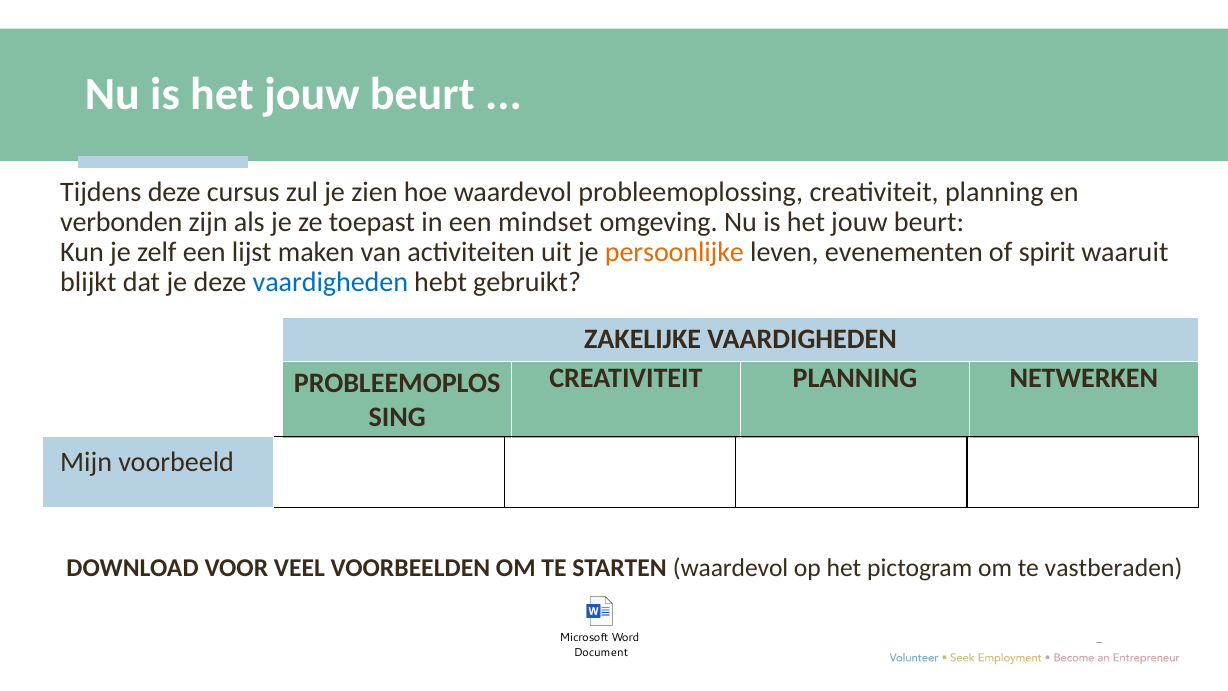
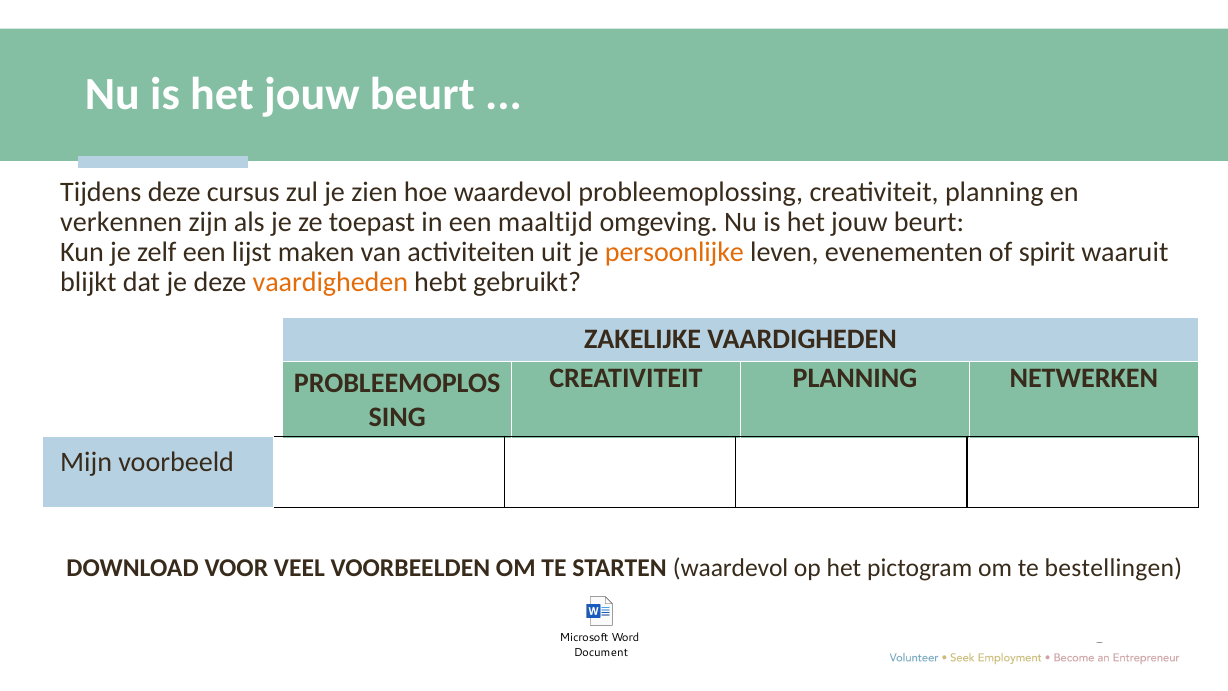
verbonden: verbonden -> verkennen (121, 222)
mindset: mindset -> maaltijd (545, 222)
vaardigheden colour: blue -> orange (330, 282)
vastberaden: vastberaden -> bestellingen (1113, 568)
